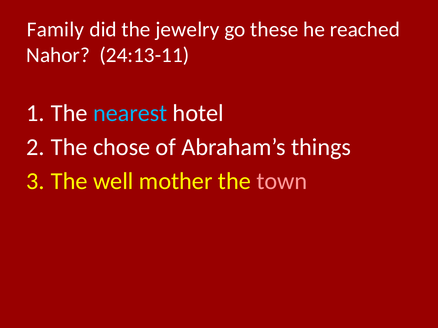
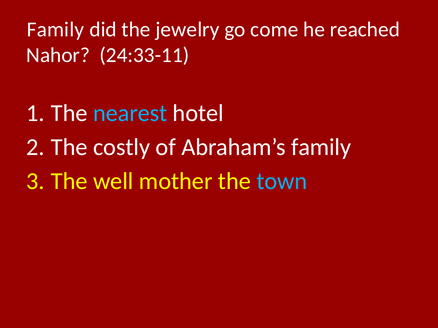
these: these -> come (274, 30)
24:13-11: 24:13-11 -> 24:33-11 (144, 55)
chose: chose -> costly (122, 147)
Abraham’s things: things -> family (321, 147)
town colour: pink -> light blue (282, 181)
